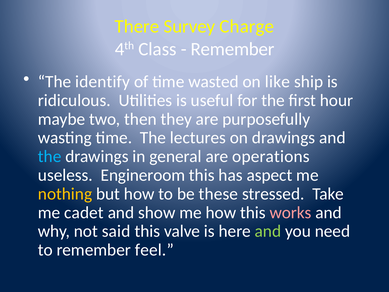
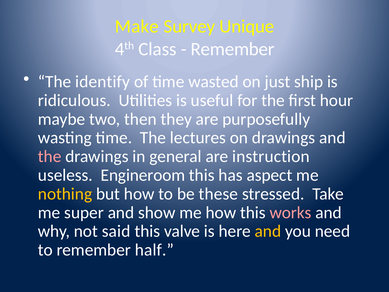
There: There -> Make (137, 26)
Charge: Charge -> Unique (247, 26)
like: like -> just (278, 82)
the colour: light blue -> pink (50, 156)
operations: operations -> instruction (271, 156)
cadet: cadet -> super (84, 212)
and colour: light green -> yellow (268, 231)
feel: feel -> half (154, 250)
